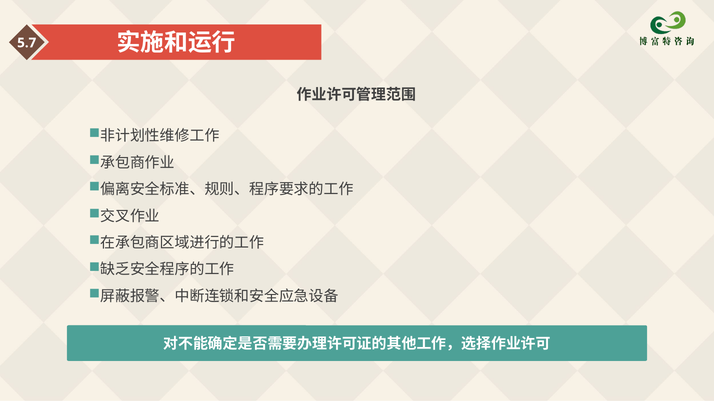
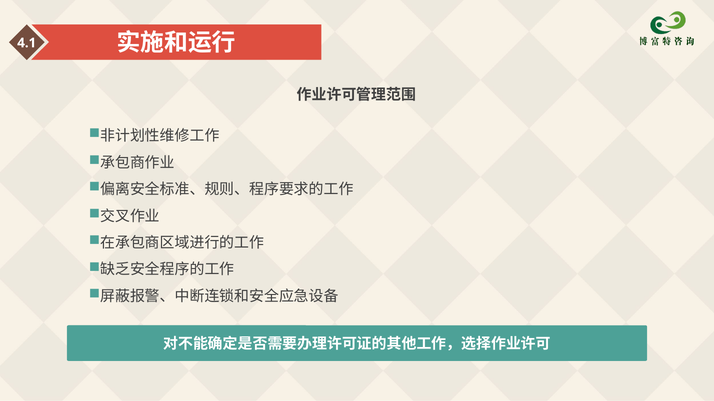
5.7: 5.7 -> 4.1 (27, 43)
